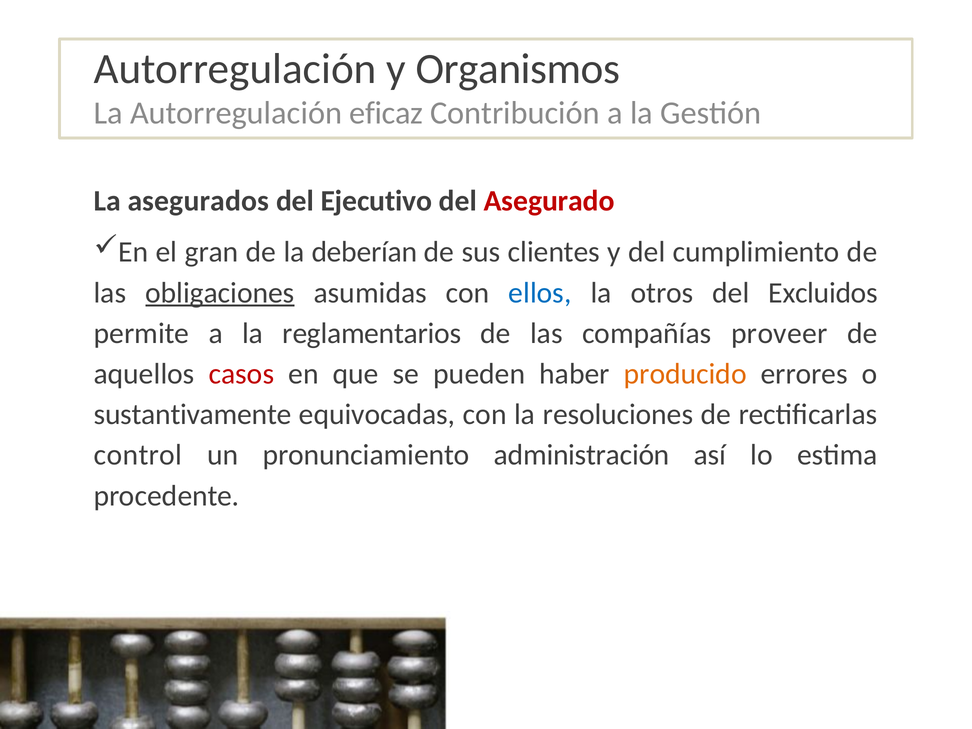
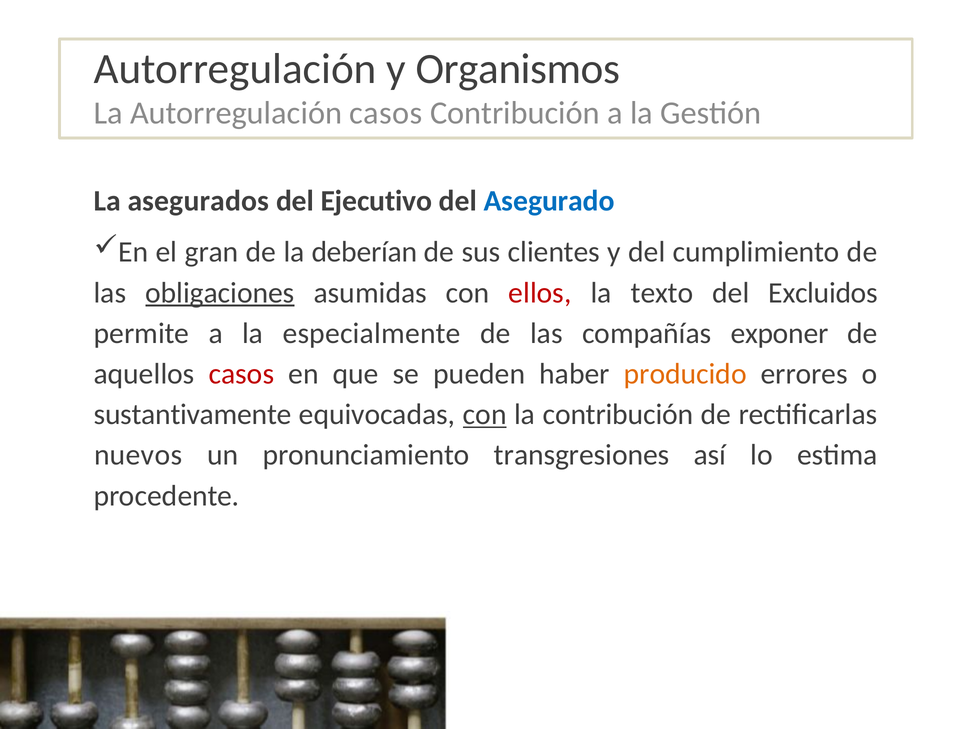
Autorregulación eficaz: eficaz -> casos (386, 113)
Asegurado colour: red -> blue (549, 201)
ellos colour: blue -> red (540, 293)
otros: otros -> texto (662, 293)
reglamentarios: reglamentarios -> especialmente (372, 333)
proveer: proveer -> exponer (780, 333)
con underline: none -> present (485, 415)
la resoluciones: resoluciones -> contribución (618, 415)
control: control -> nuevos (138, 455)
administración: administración -> transgresiones (582, 455)
